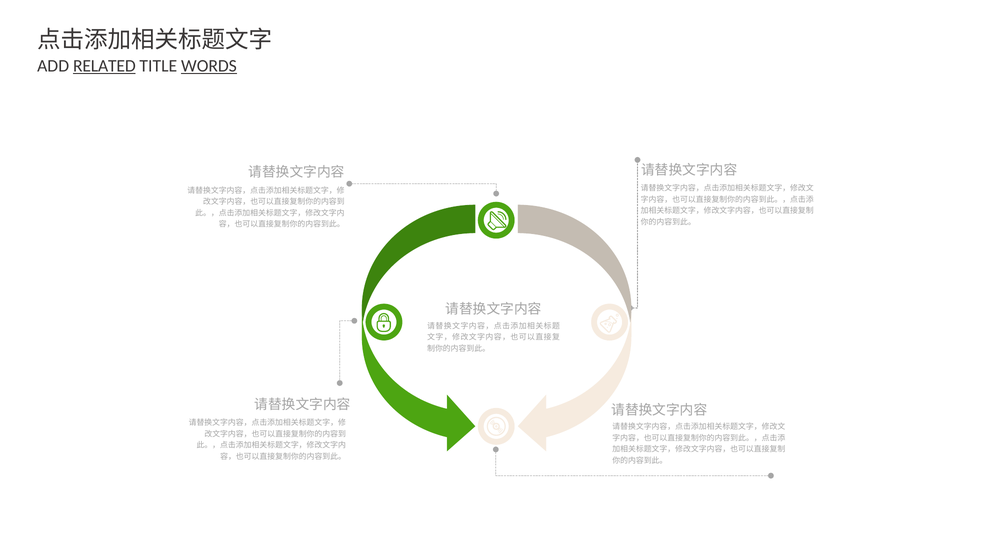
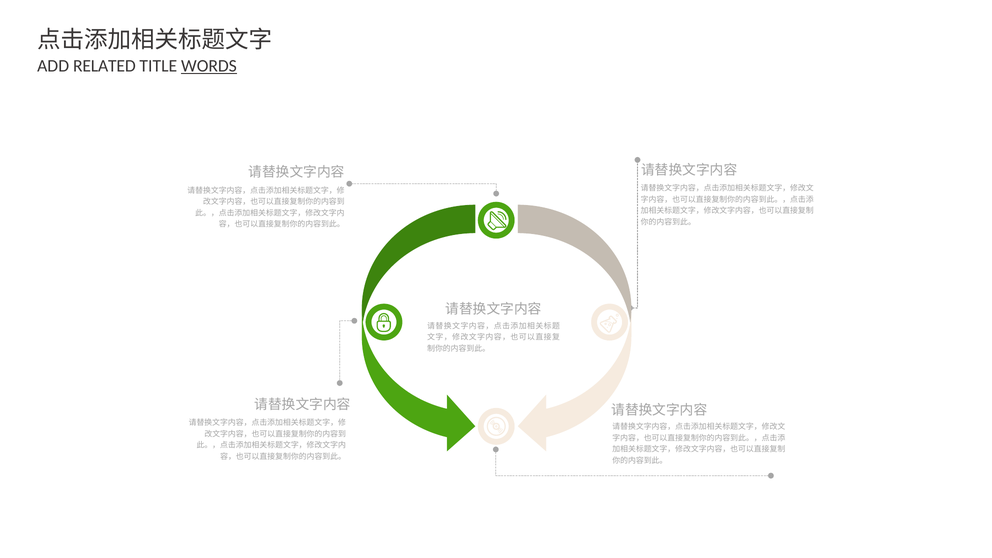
RELATED underline: present -> none (104, 66)
